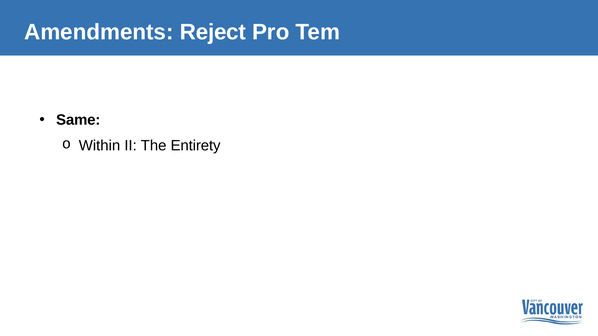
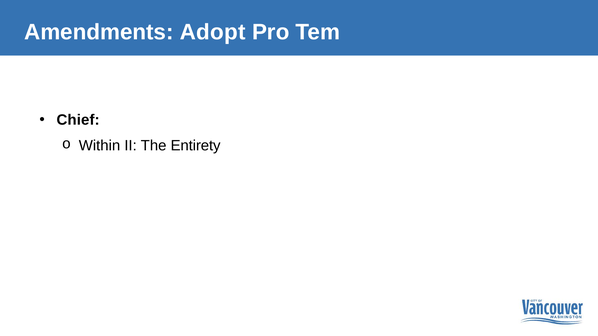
Reject: Reject -> Adopt (213, 32)
Same: Same -> Chief (78, 120)
